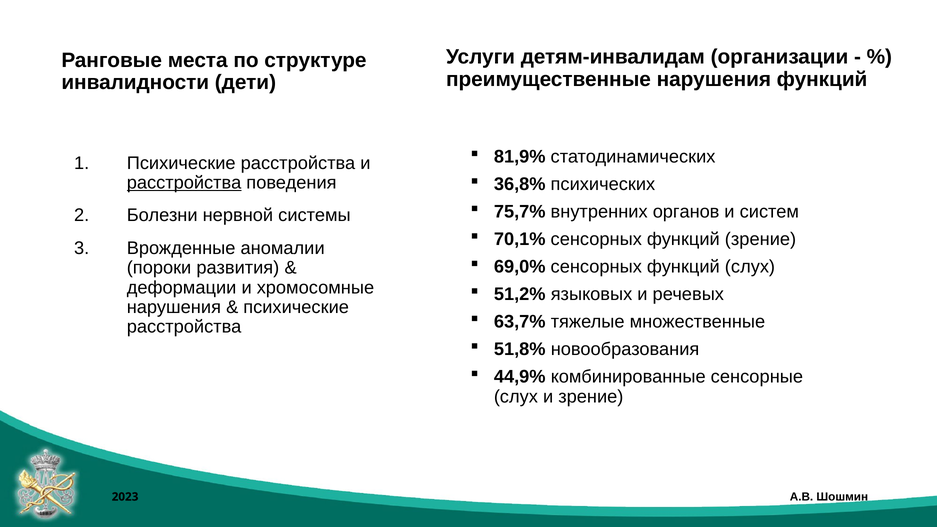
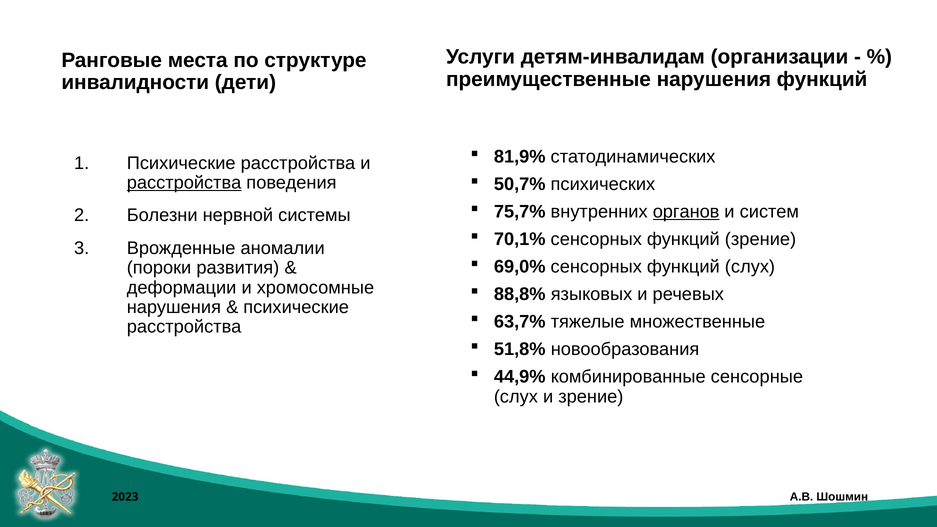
36,8%: 36,8% -> 50,7% (520, 184)
органов underline: none -> present (686, 212)
51,2%: 51,2% -> 88,8% (520, 294)
